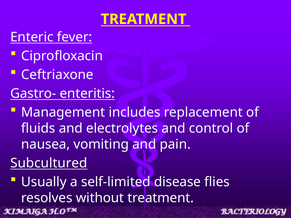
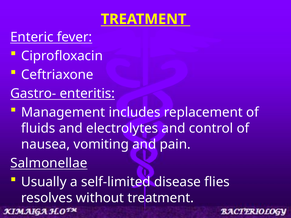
Subcultured: Subcultured -> Salmonellae (49, 163)
